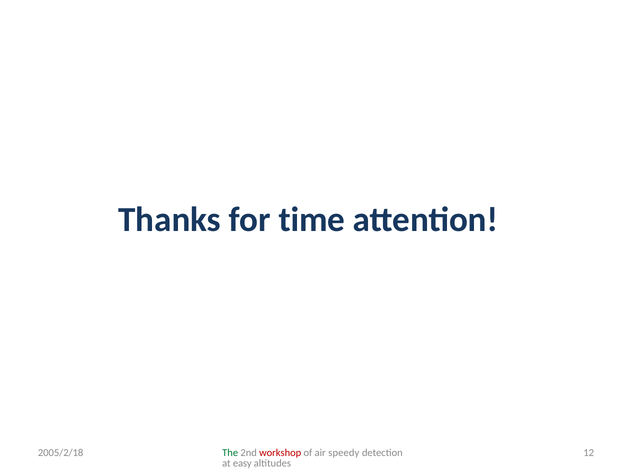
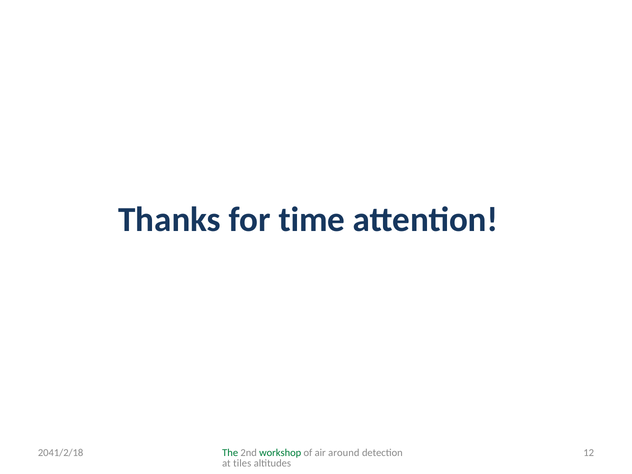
workshop colour: red -> green (280, 453)
speedy: speedy -> around (344, 453)
2005/2/18: 2005/2/18 -> 2041/2/18 (61, 453)
easy: easy -> tiles (242, 463)
